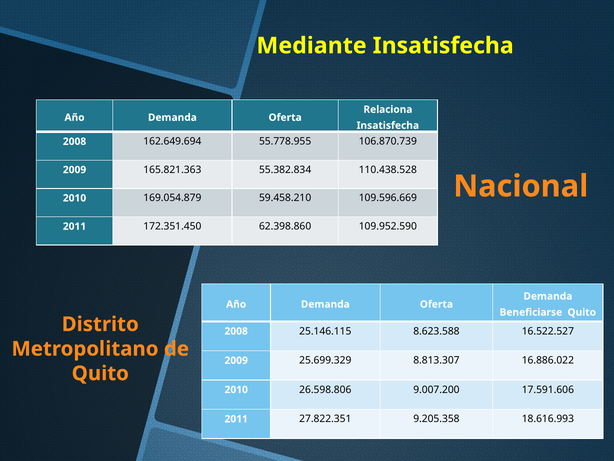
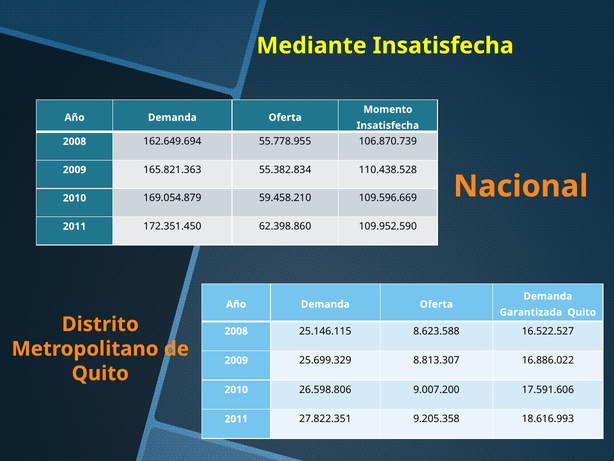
Relaciona: Relaciona -> Momento (388, 109)
Beneficiarse: Beneficiarse -> Garantizada (531, 312)
